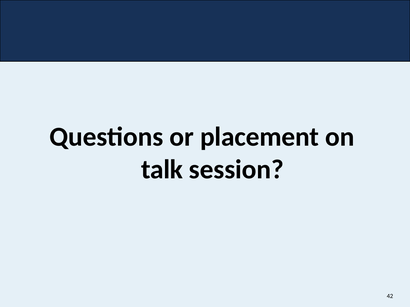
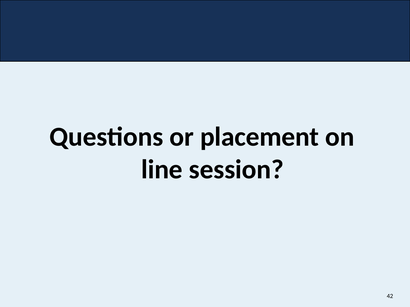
talk: talk -> line (162, 170)
